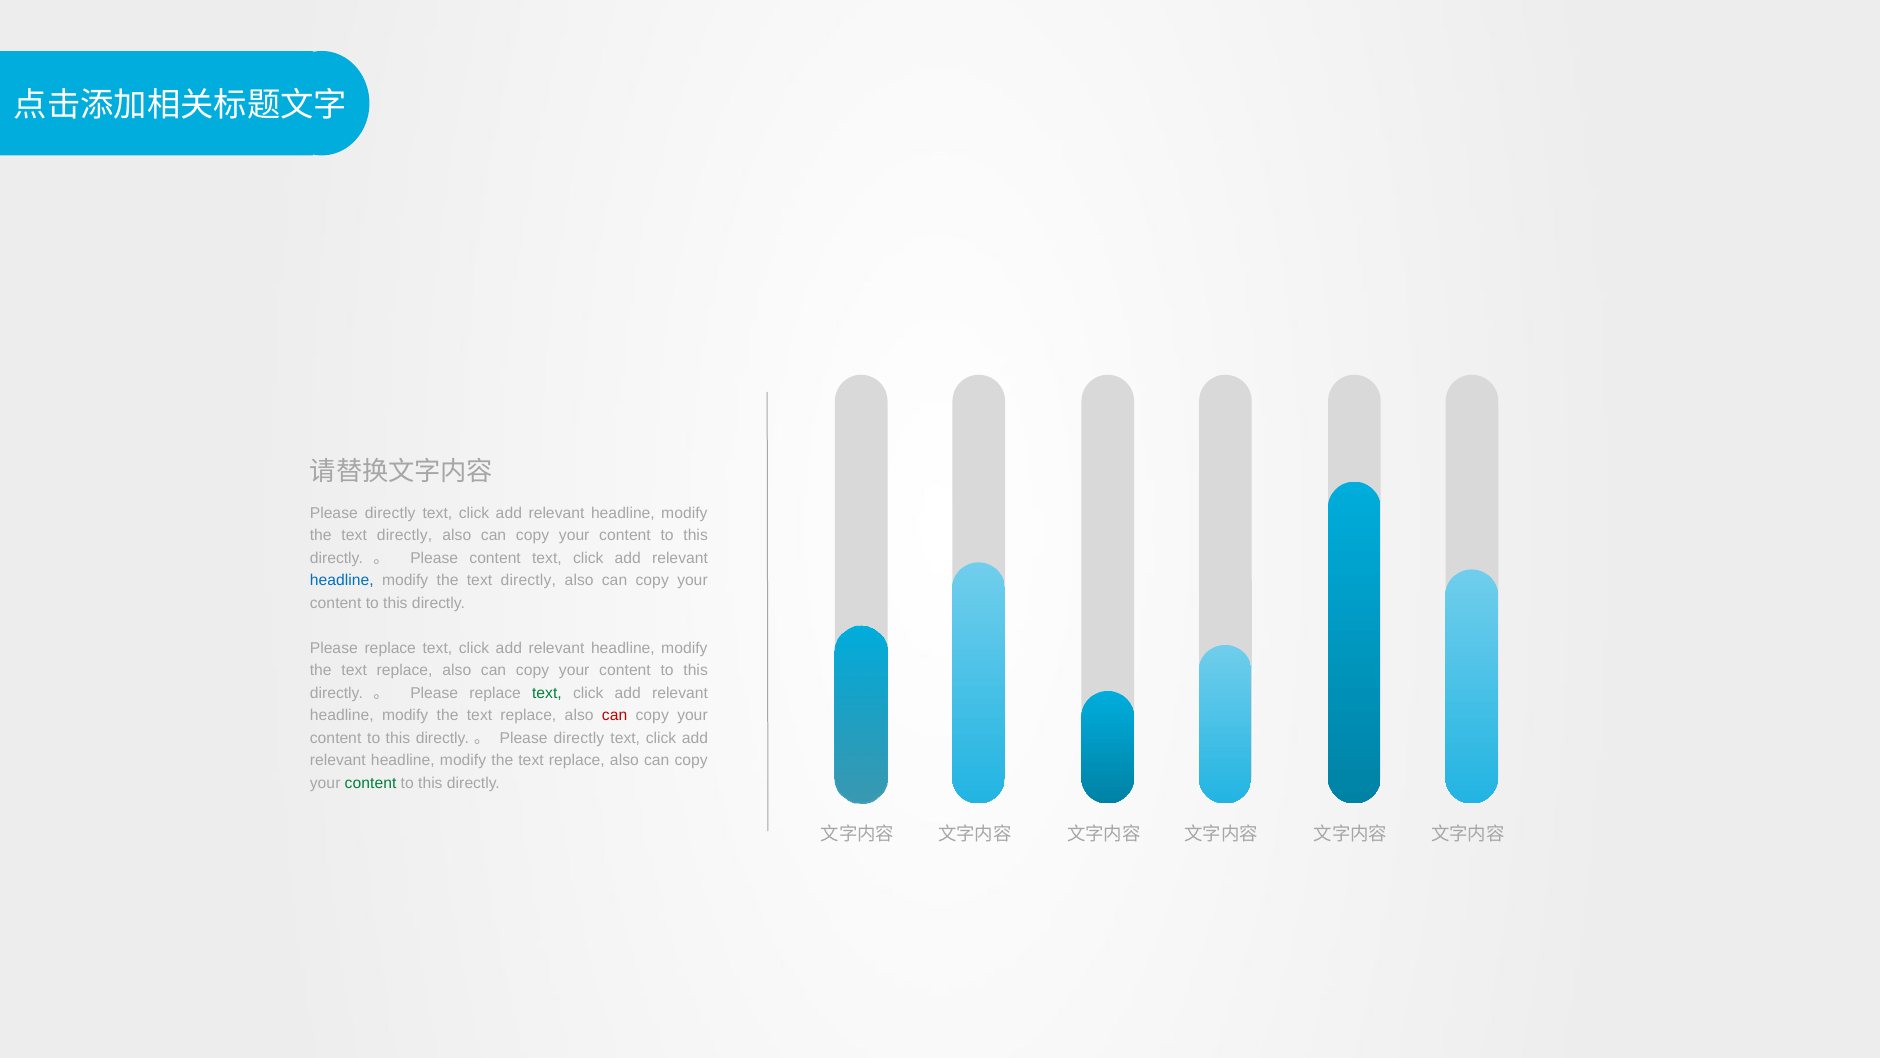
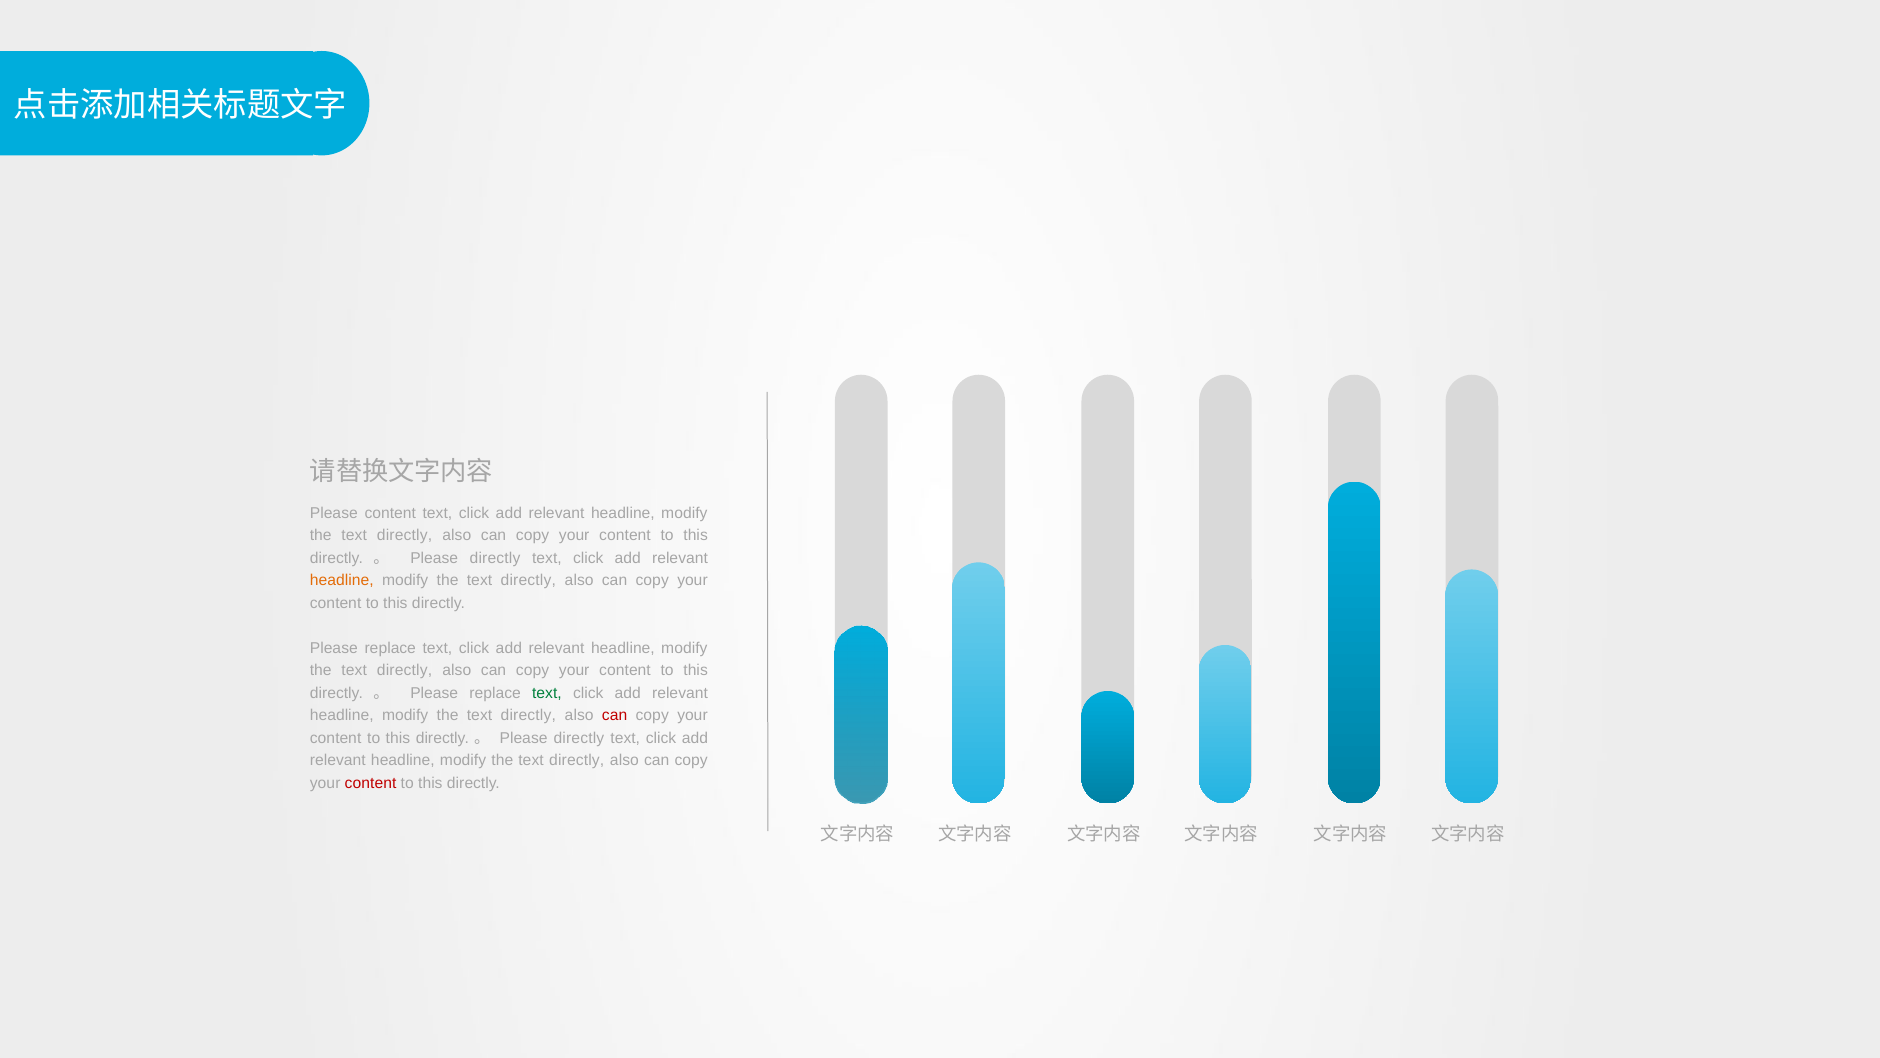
directly: directly -> content (390, 513)
content: content -> directly (495, 558)
headline colour: blue -> orange (342, 580)
replace: replace -> directly (405, 670)
replace: replace -> directly (528, 715)
replace: replace -> directly (577, 760)
content colour: green -> red (371, 783)
